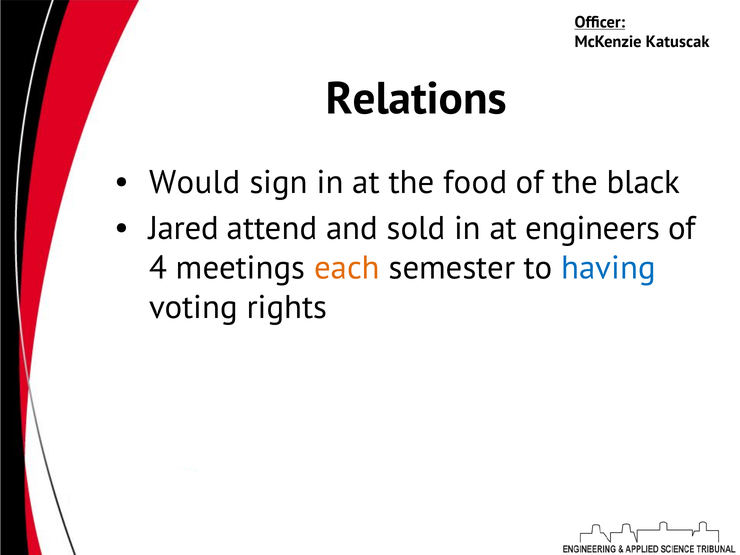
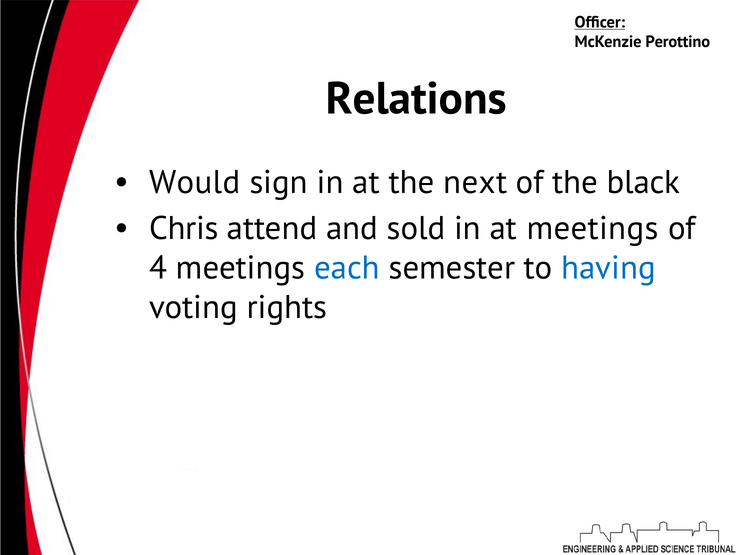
Katuscak: Katuscak -> Perottino (678, 42)
food: food -> next (475, 182)
Jared: Jared -> Chris (184, 228)
at engineers: engineers -> meetings (592, 228)
each colour: orange -> blue (347, 268)
